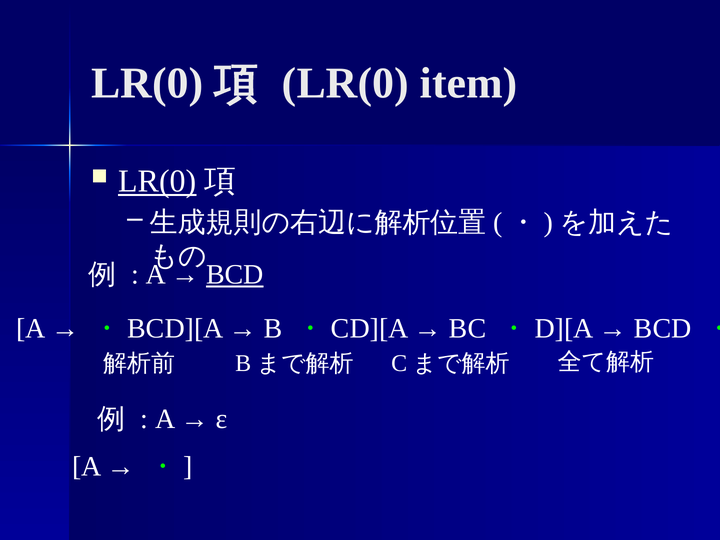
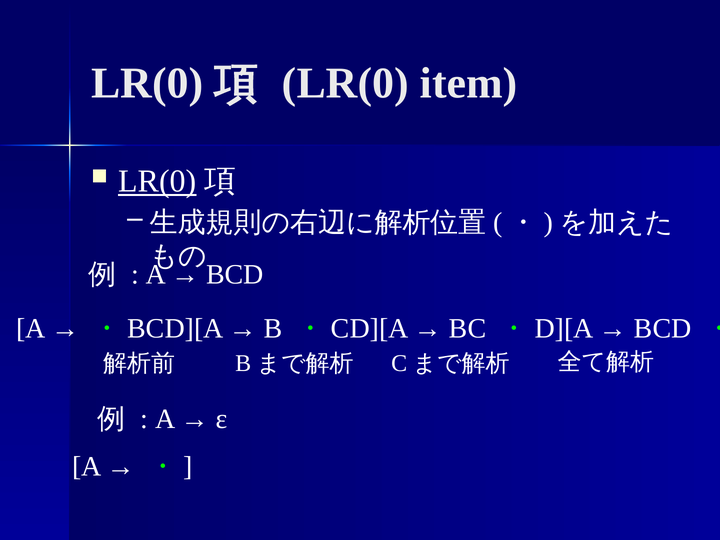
BCD underline: present -> none (235, 274)
